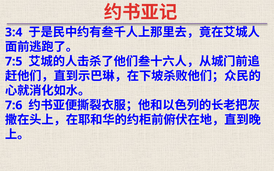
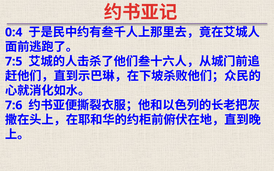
3:4: 3:4 -> 0:4 (14, 32)
